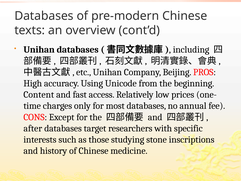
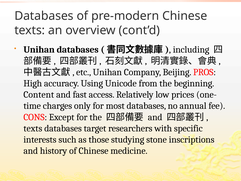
after: after -> texts (33, 128)
